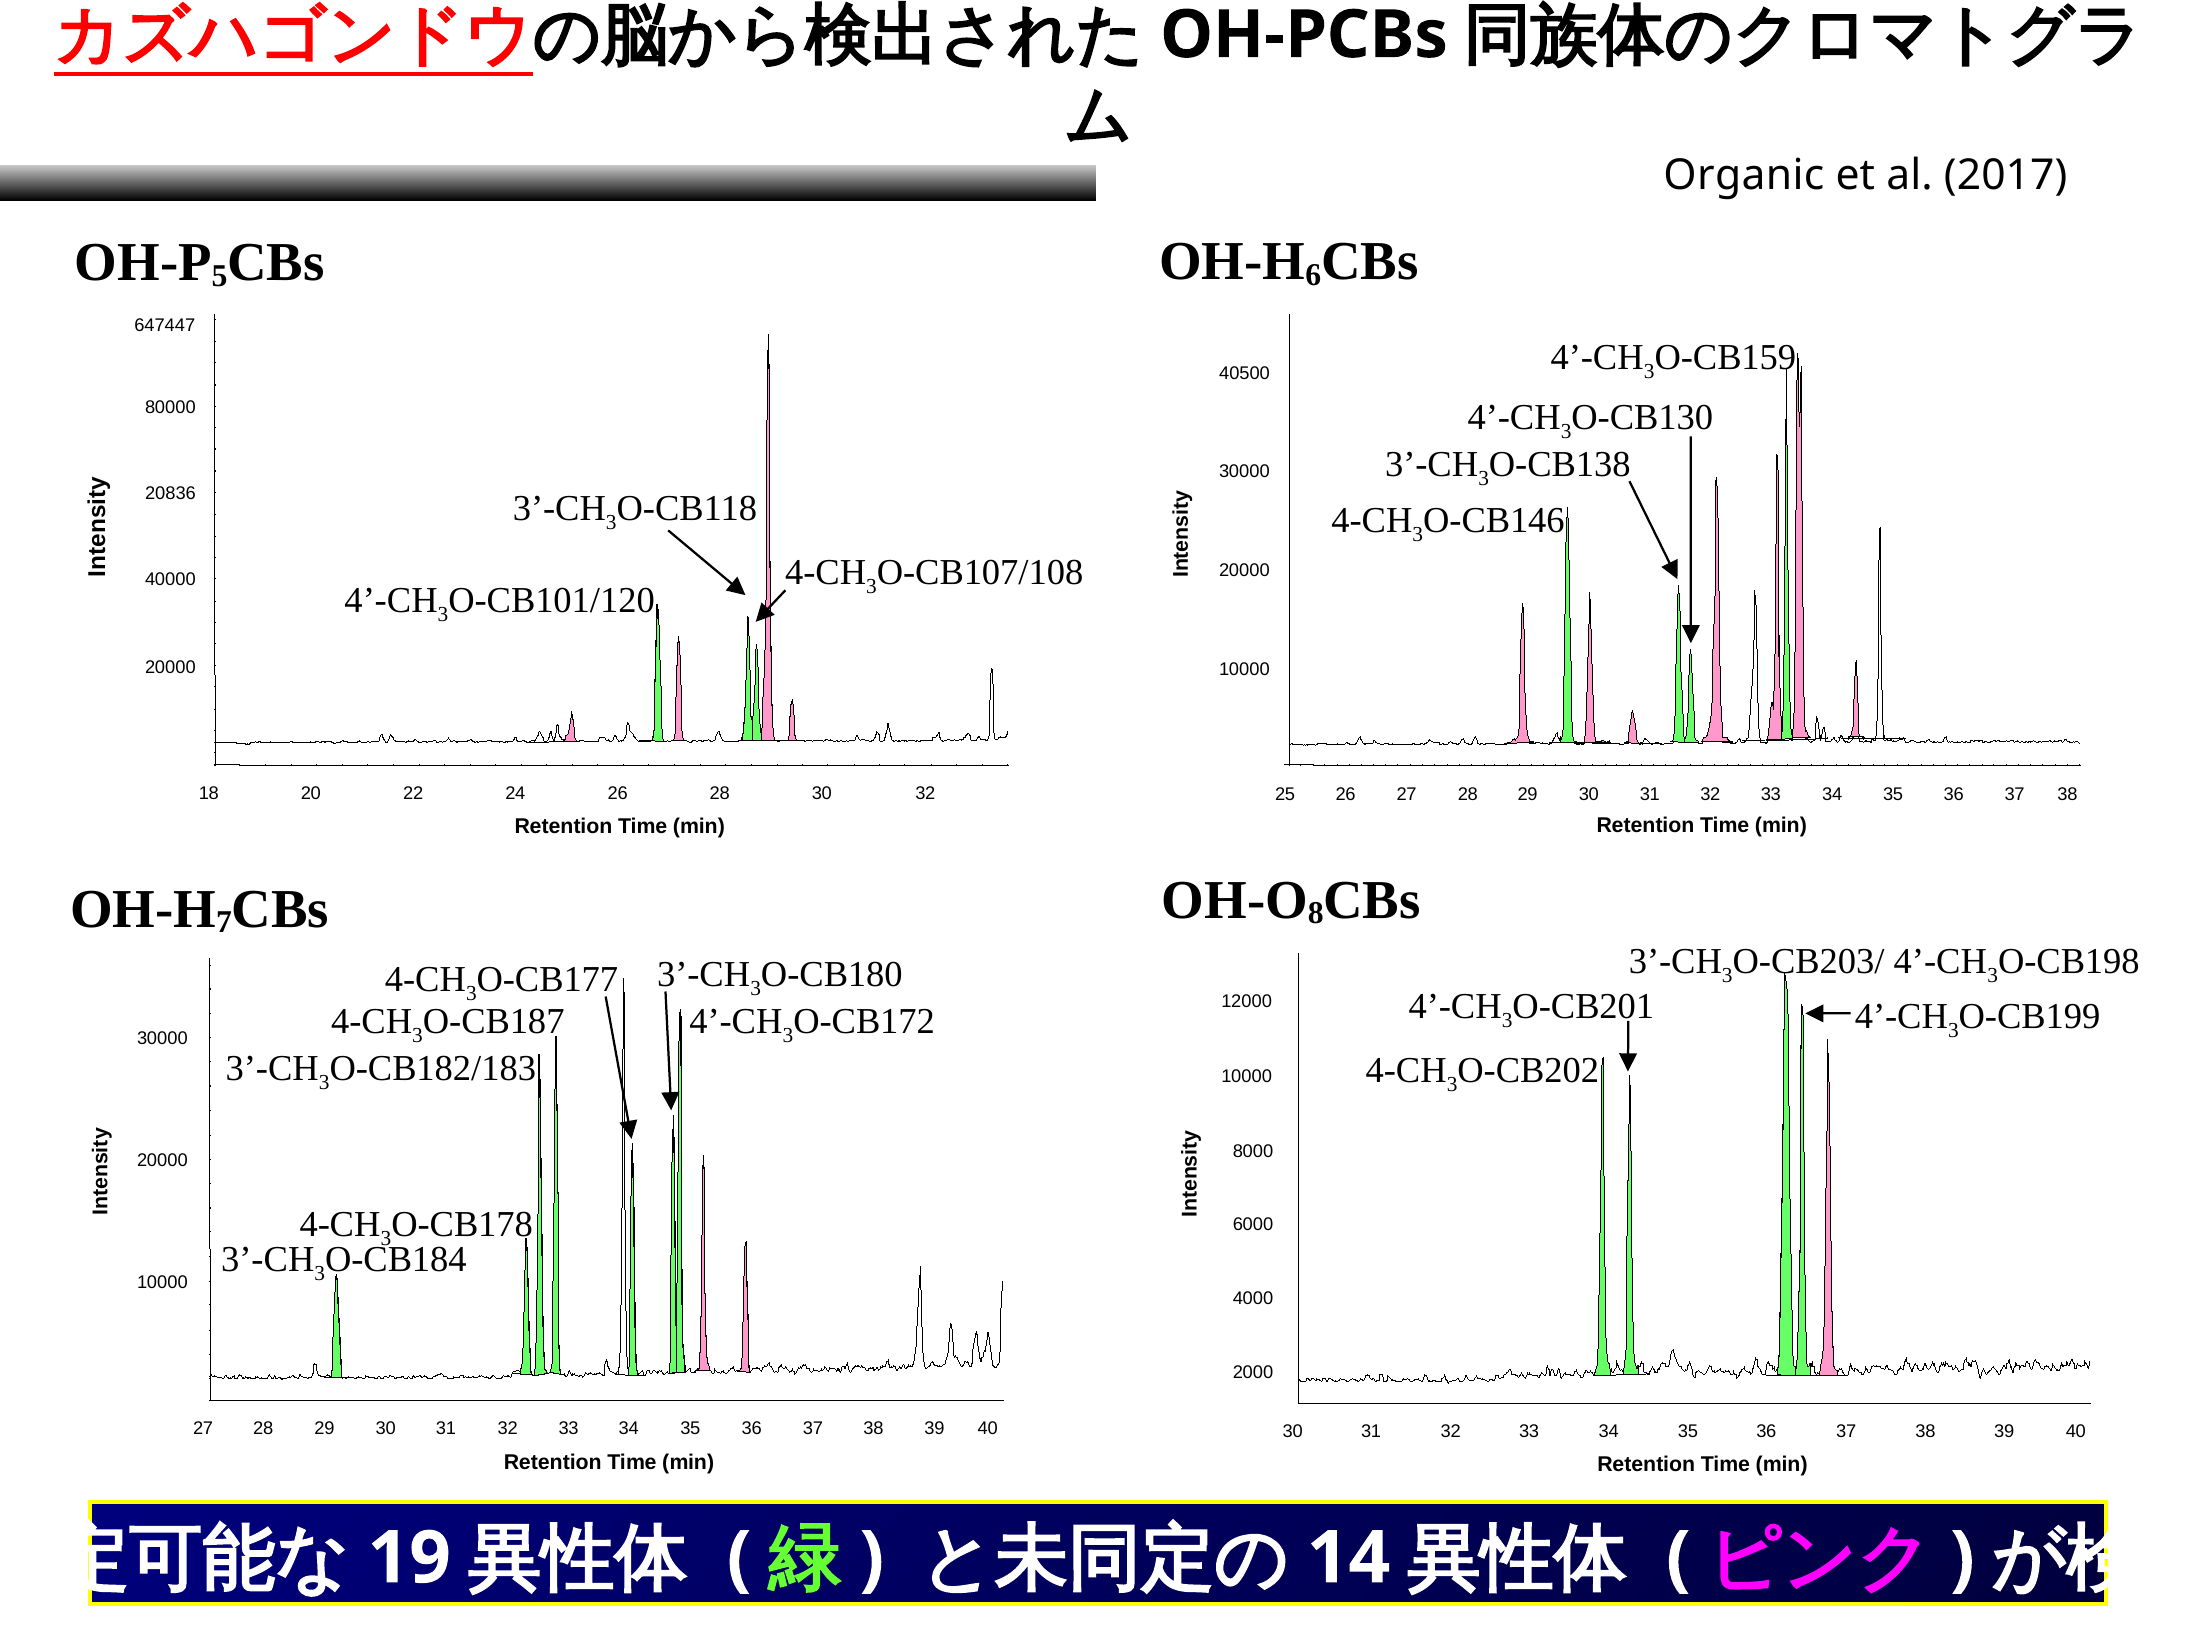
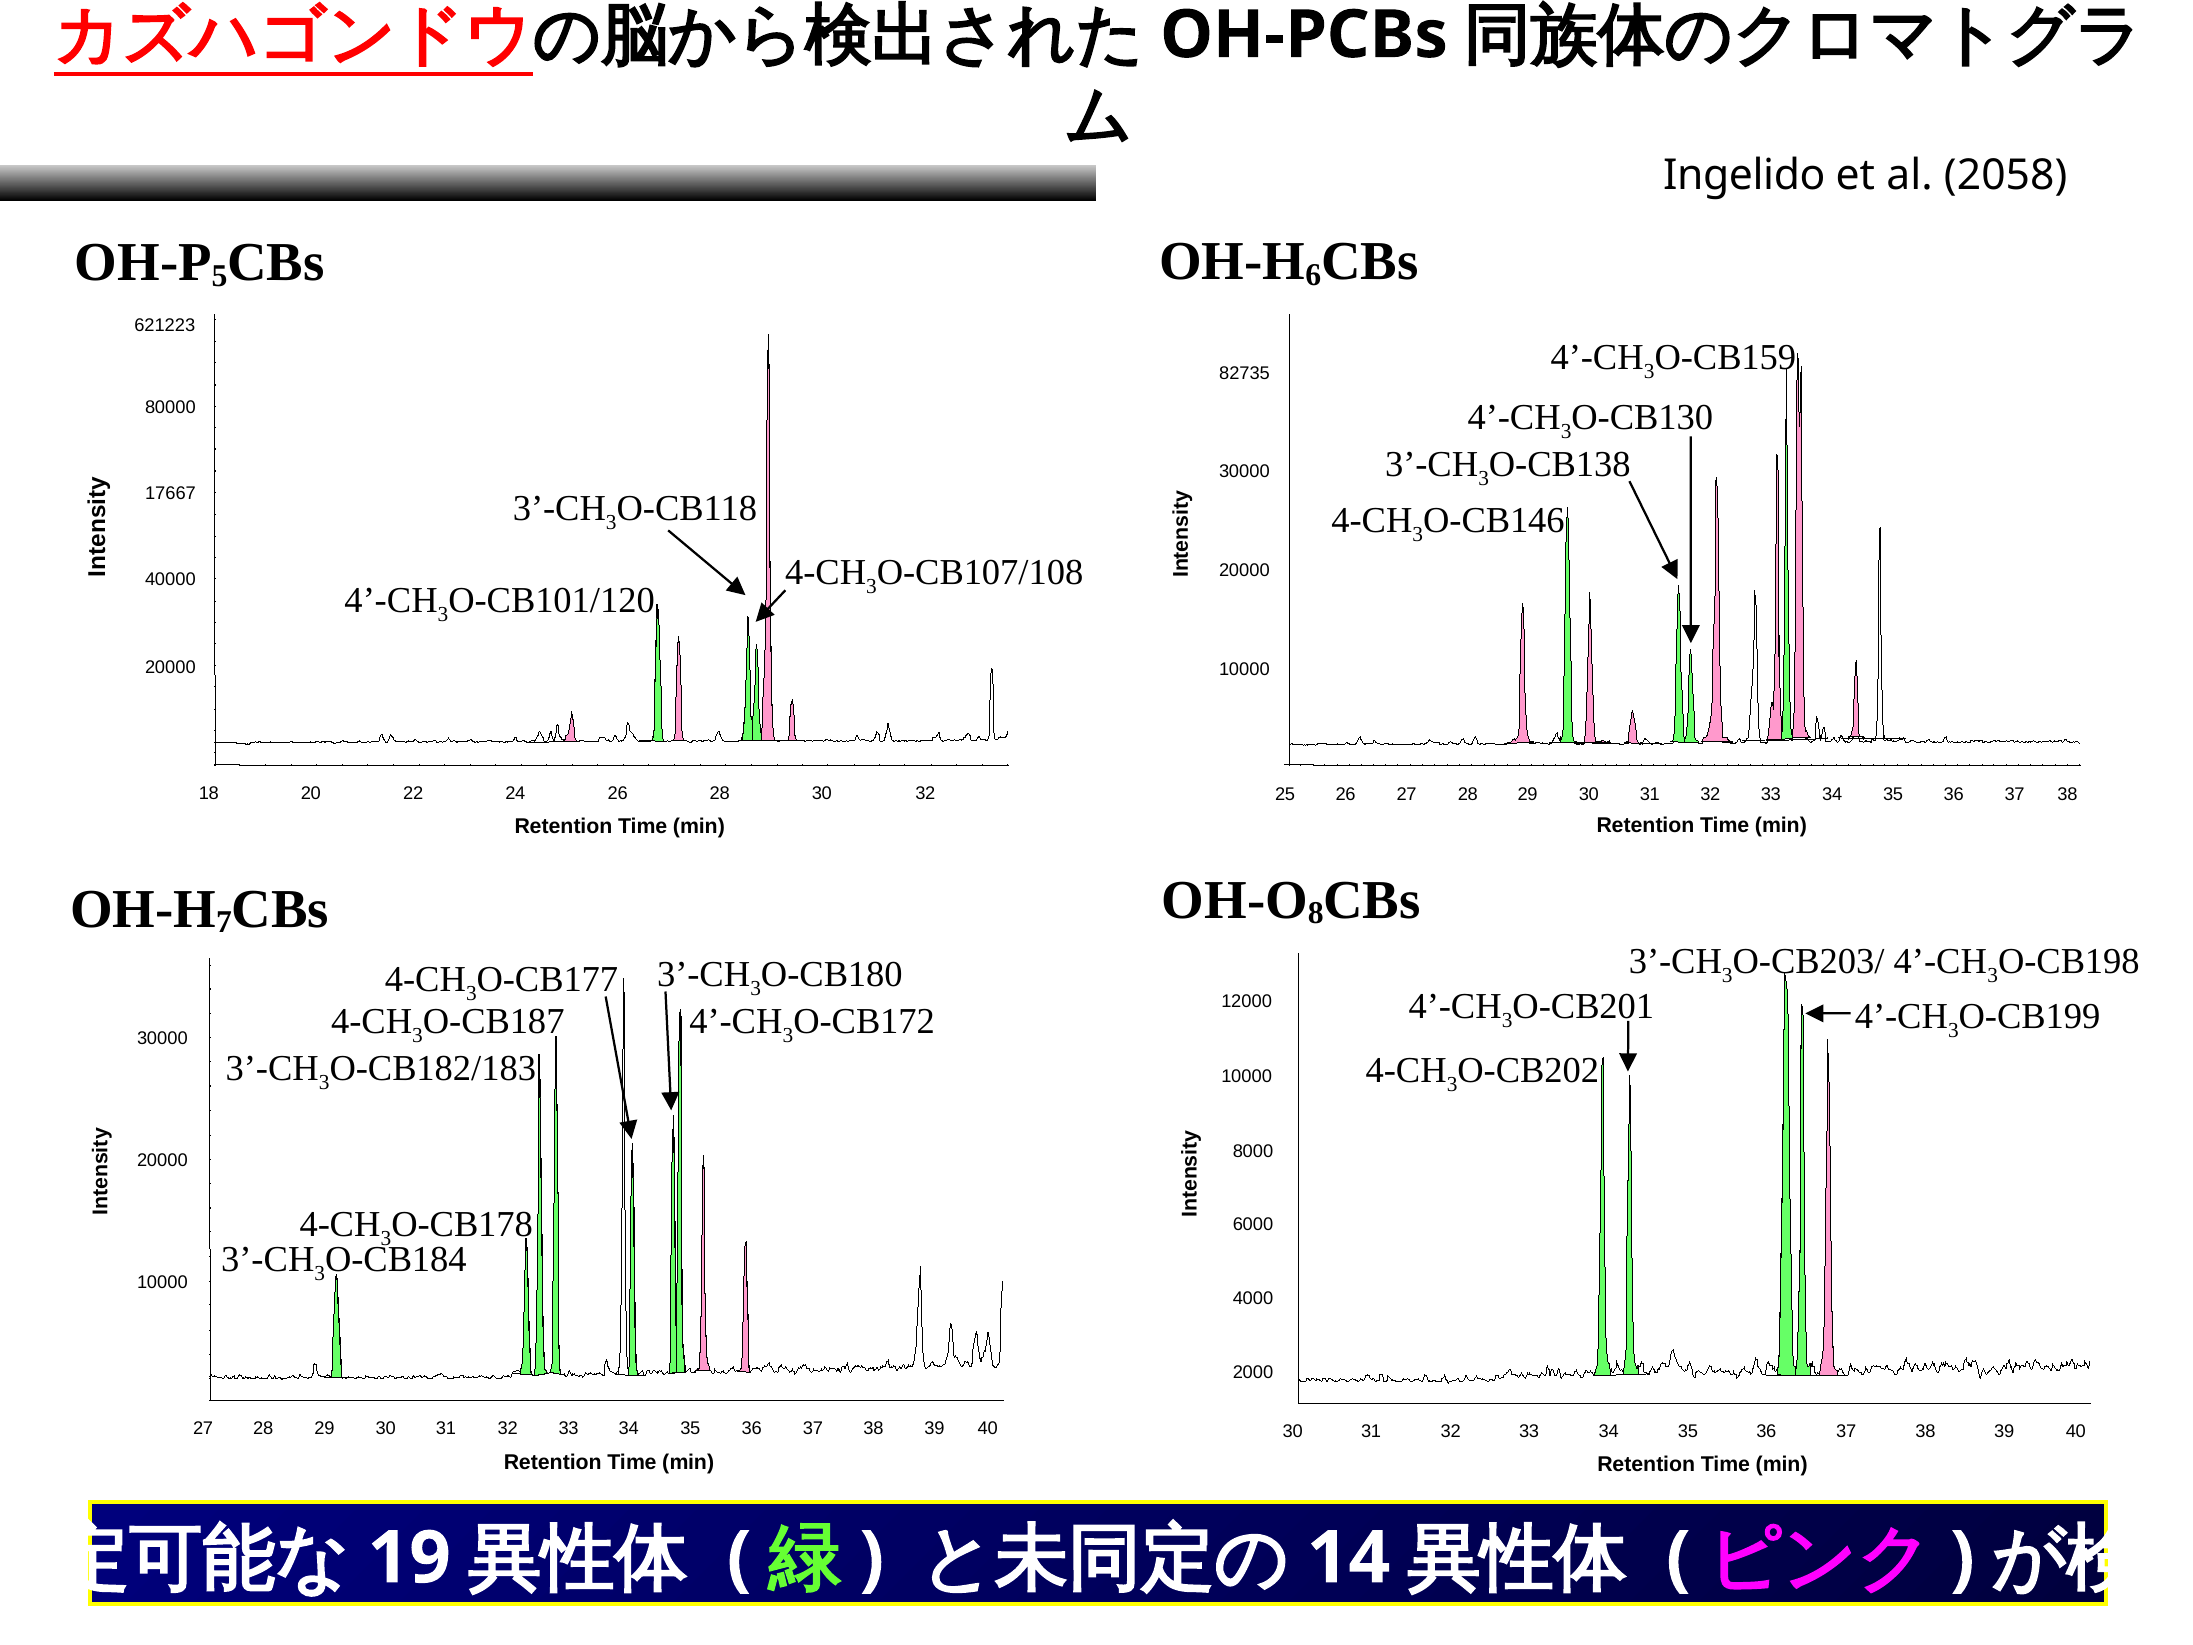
Organic: Organic -> Ingelido (1744, 176)
2017: 2017 -> 2058 (2006, 176)
647447: 647447 -> 621223 (165, 325)
40500: 40500 -> 82735 (1244, 373)
20836: 20836 -> 17667 (170, 493)
